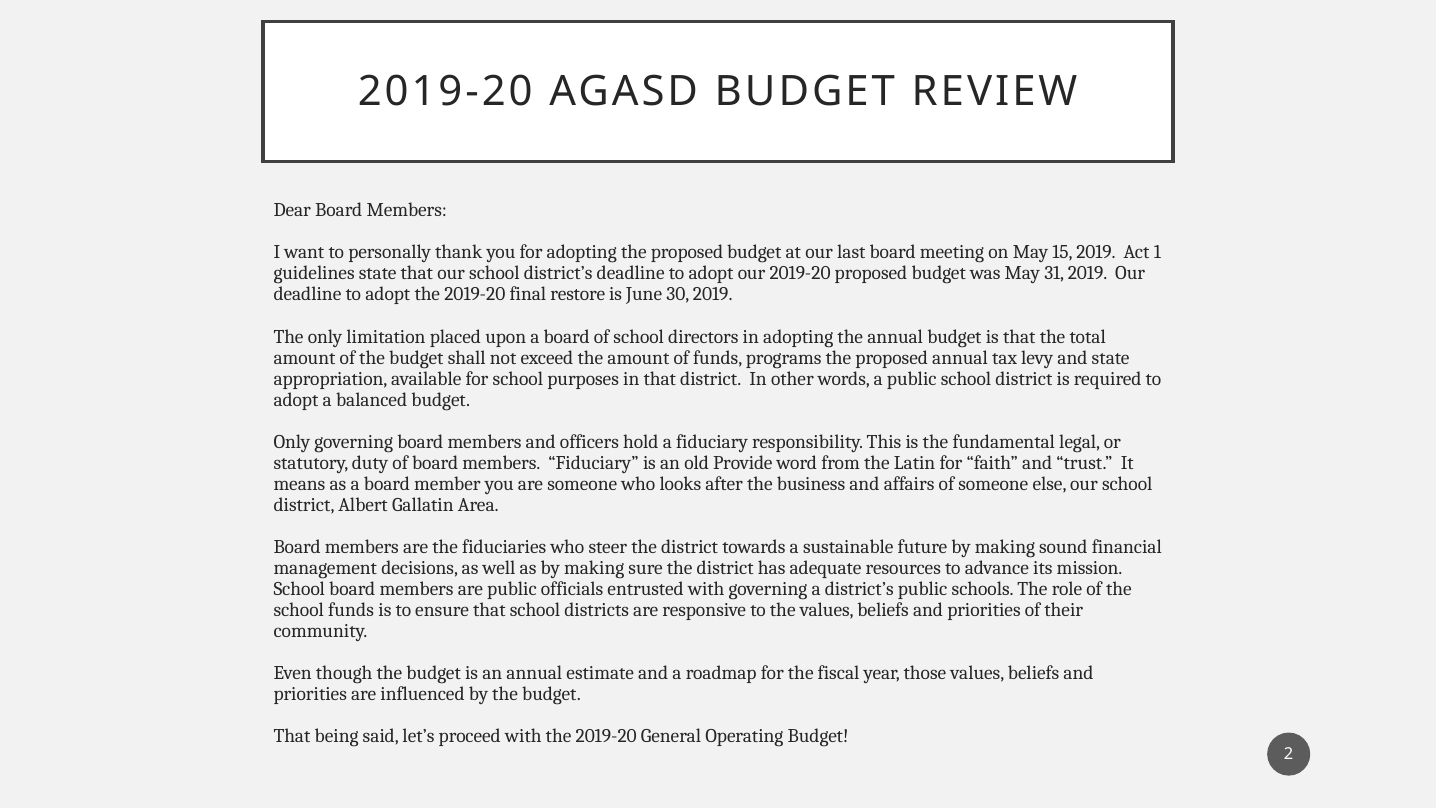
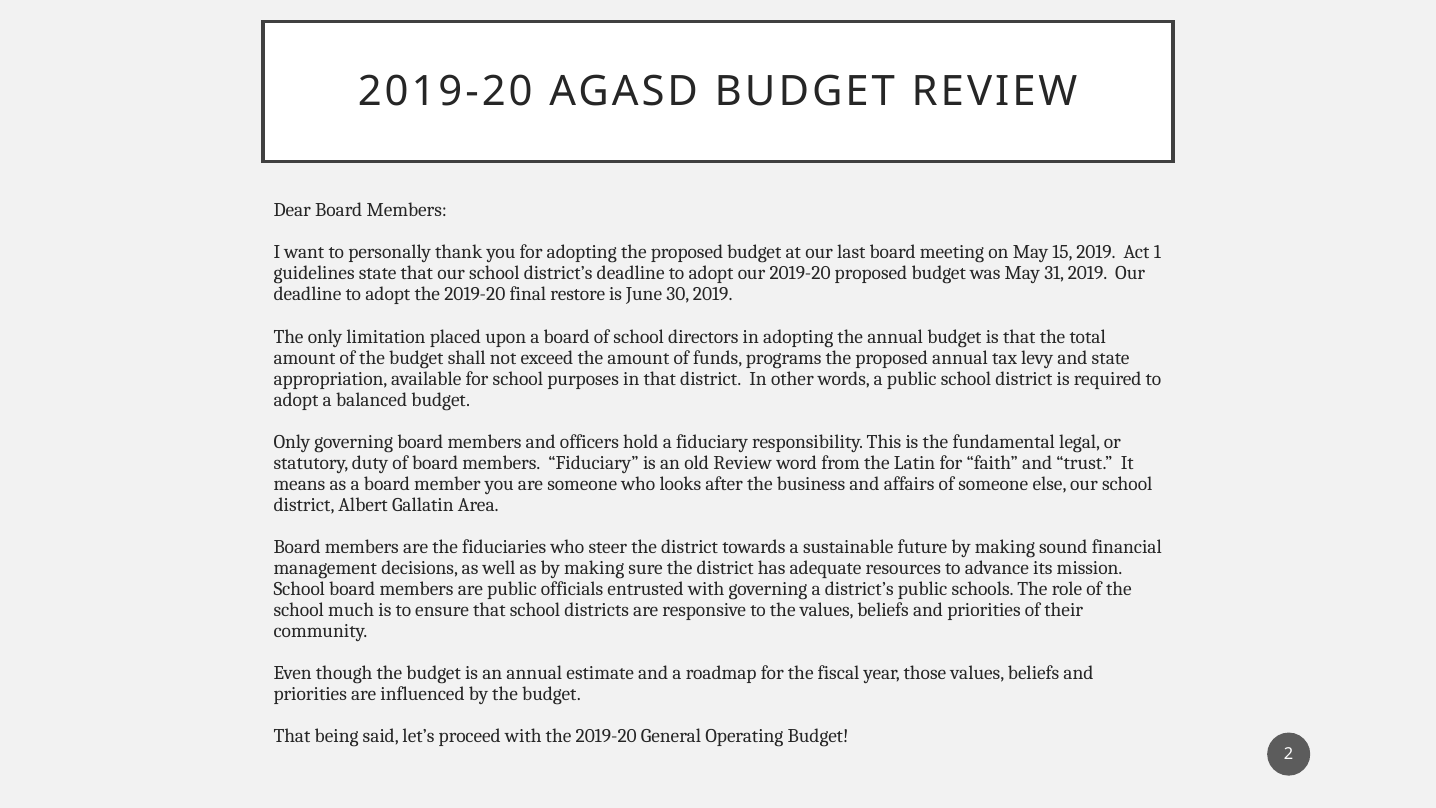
old Provide: Provide -> Review (743, 463)
school funds: funds -> much (351, 610)
